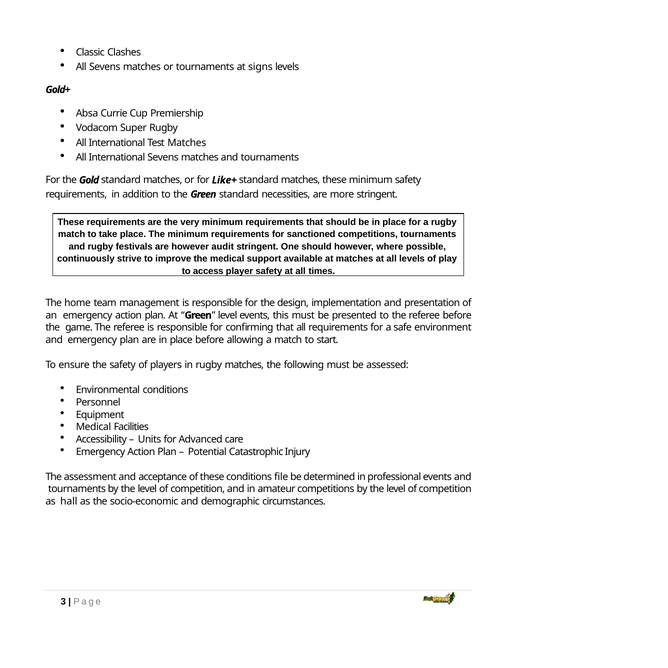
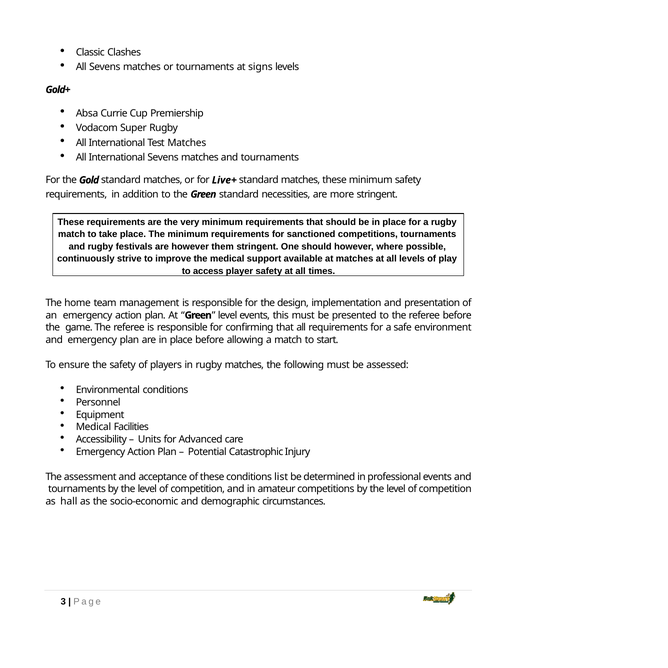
Like+: Like+ -> Live+ (224, 180)
audit: audit -> them (223, 246)
file: file -> list (281, 477)
